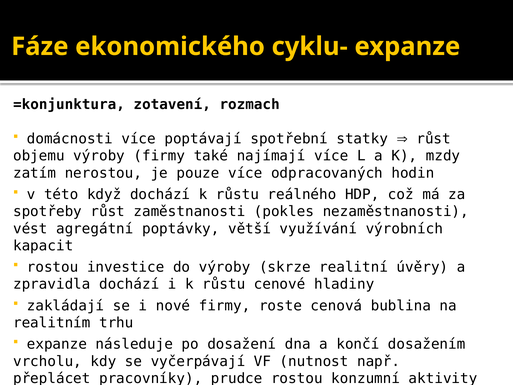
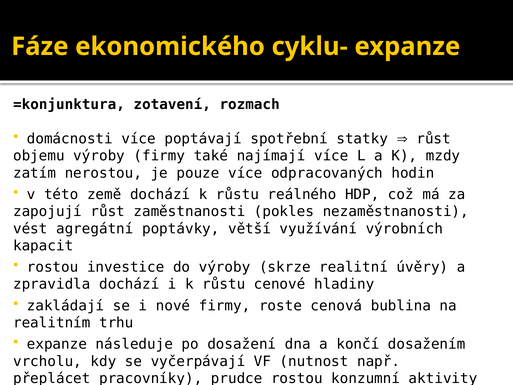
když: když -> země (104, 194)
spotřeby: spotřeby -> zapojují (47, 211)
